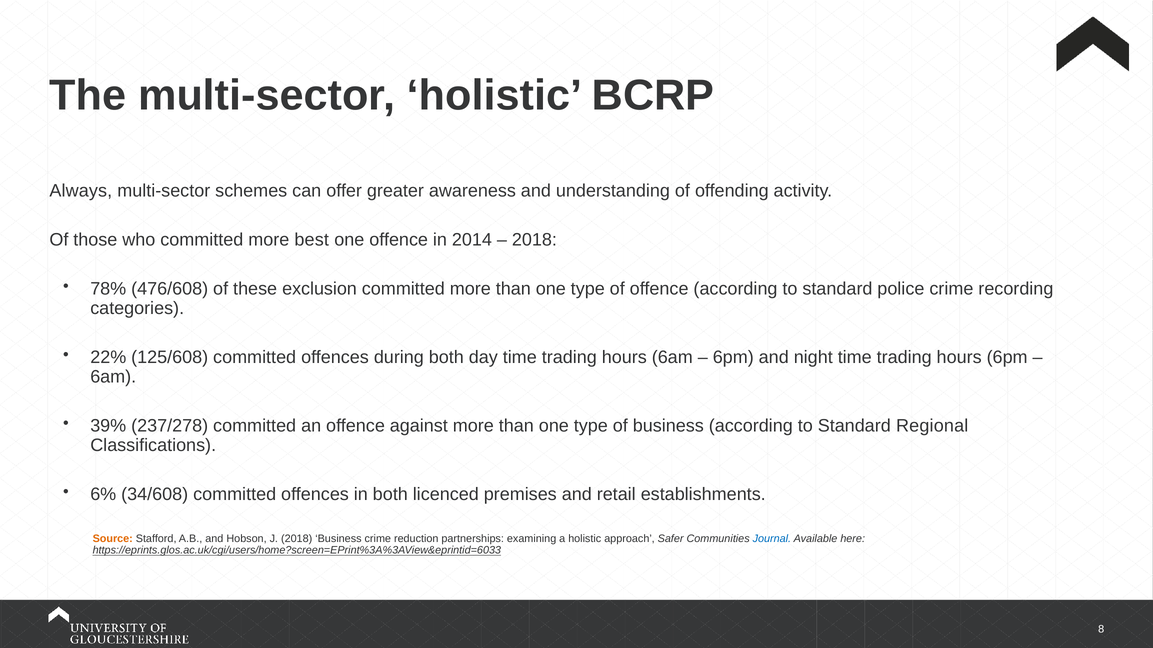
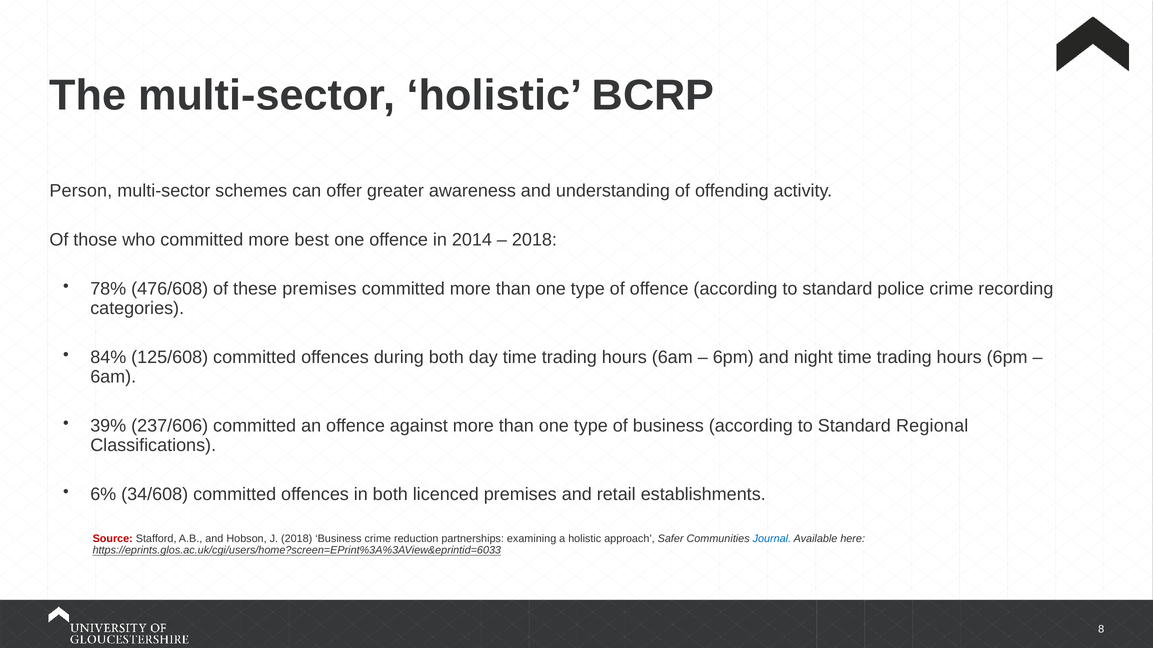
Always: Always -> Person (81, 191)
these exclusion: exclusion -> premises (319, 289)
22%: 22% -> 84% (108, 358)
237/278: 237/278 -> 237/606 (170, 426)
Source colour: orange -> red (113, 539)
